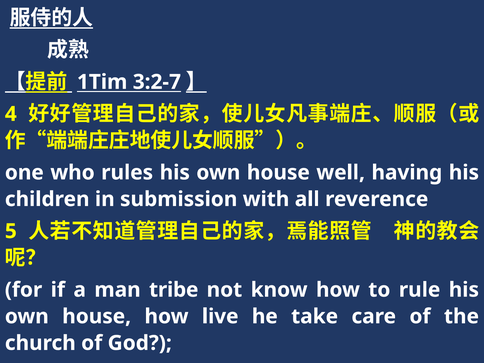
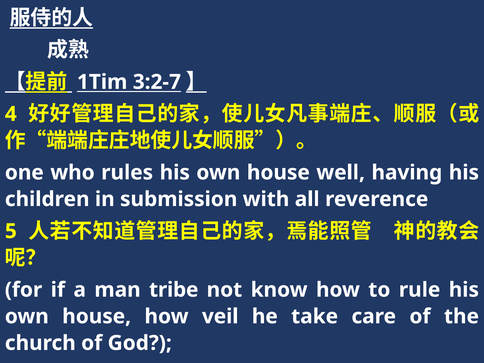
live: live -> veil (220, 316)
